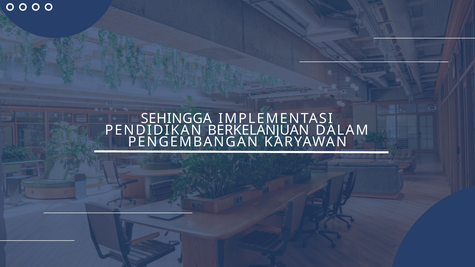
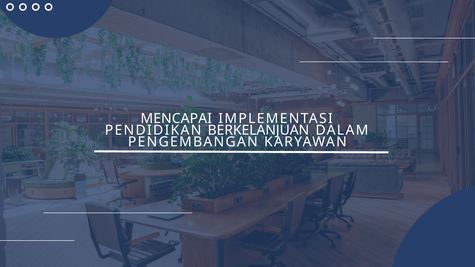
SEHINGGA: SEHINGGA -> MENCAPAI (176, 119)
